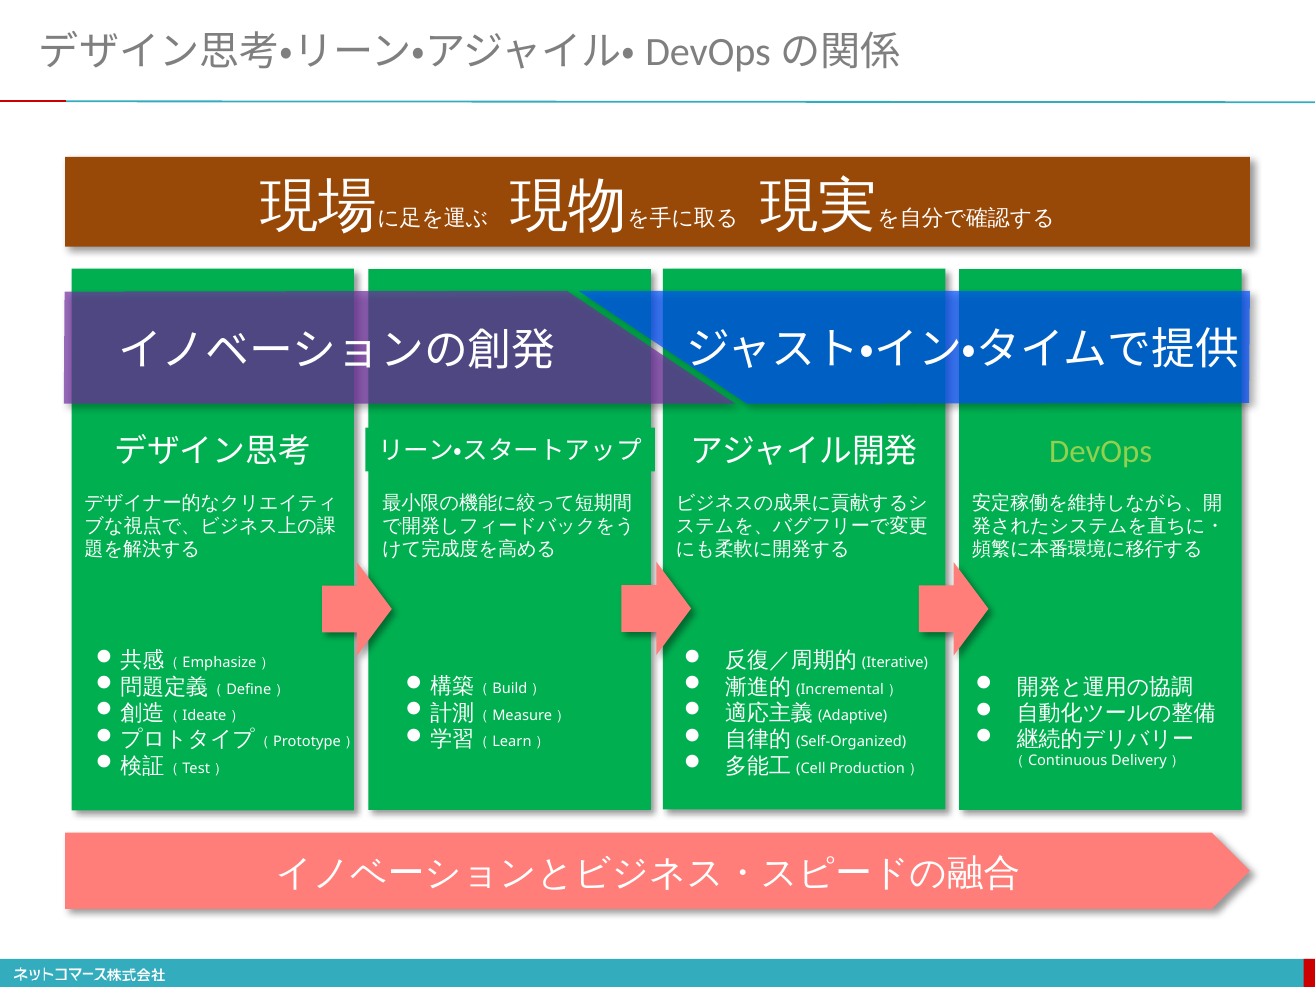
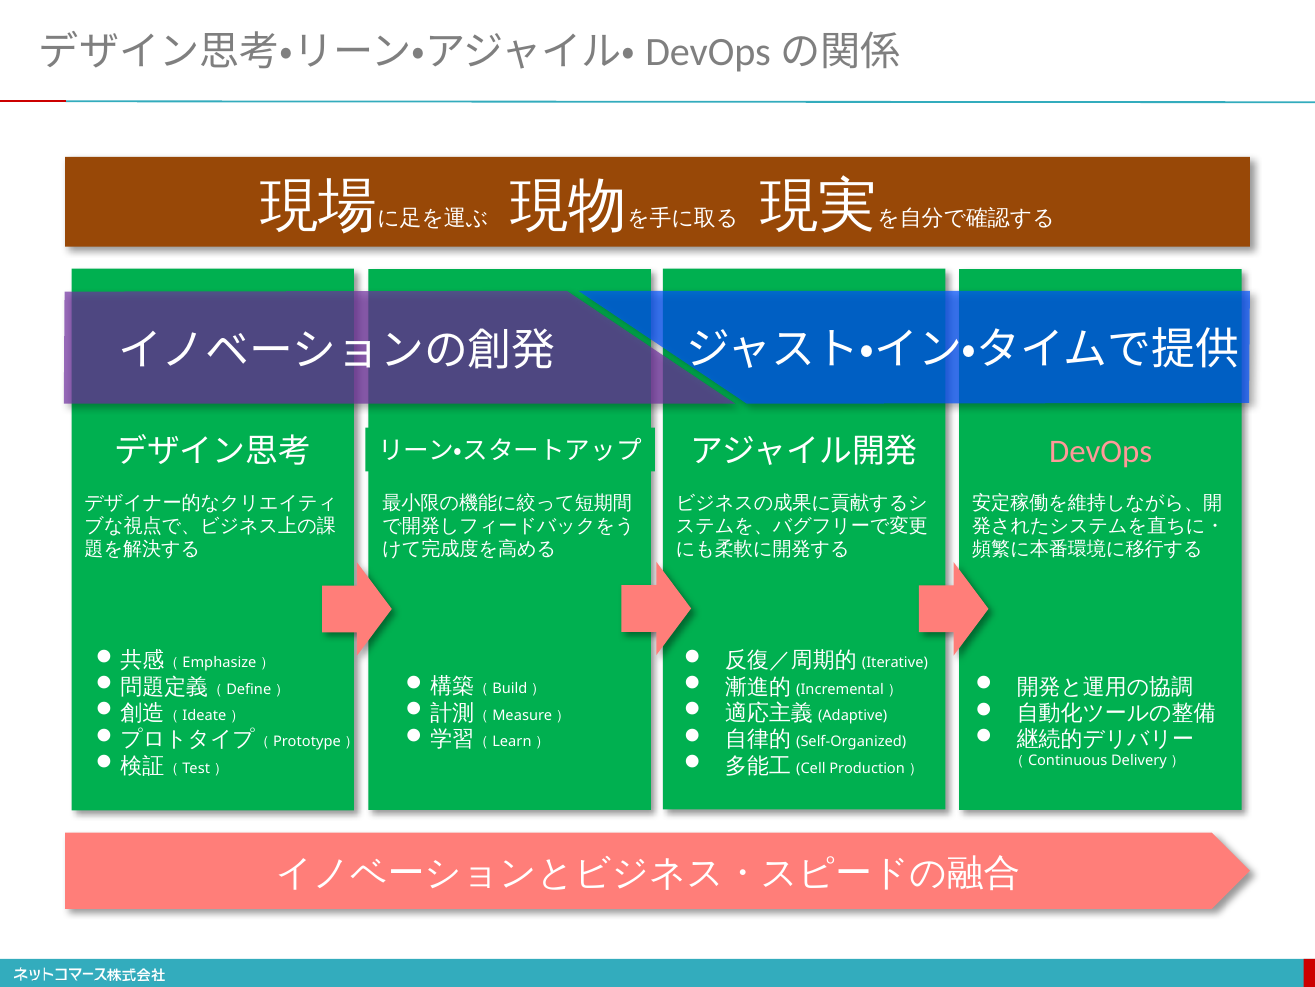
DevOps colour: light green -> pink (1101, 451)
